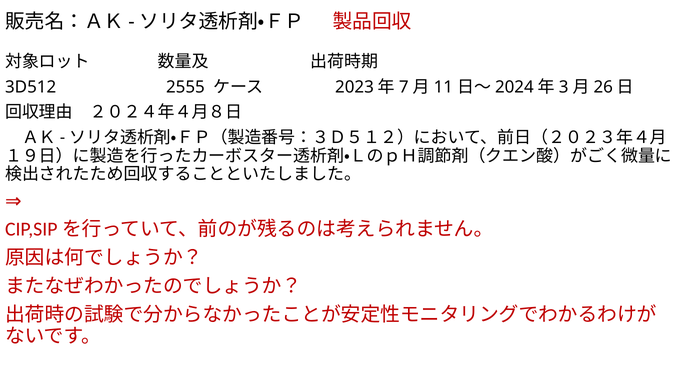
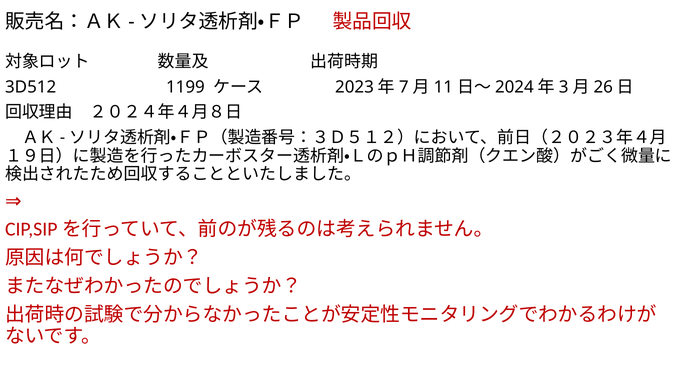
2555: 2555 -> 1199 (185, 87)
